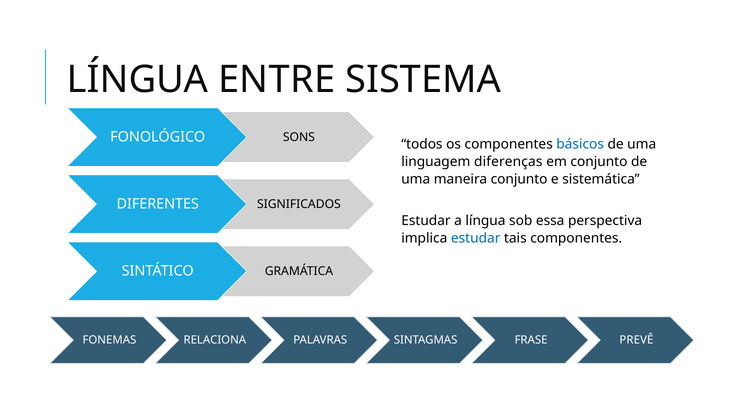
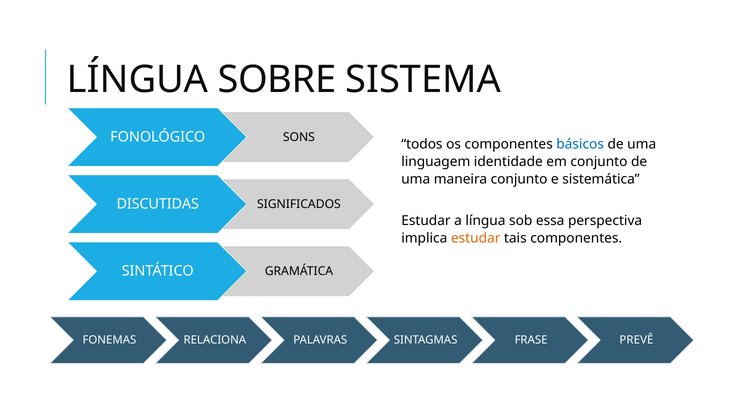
ENTRE: ENTRE -> SOBRE (277, 80)
diferenças: diferenças -> identidade (508, 162)
DIFERENTES: DIFERENTES -> DISCUTIDAS (158, 204)
estudar colour: blue -> orange (476, 238)
